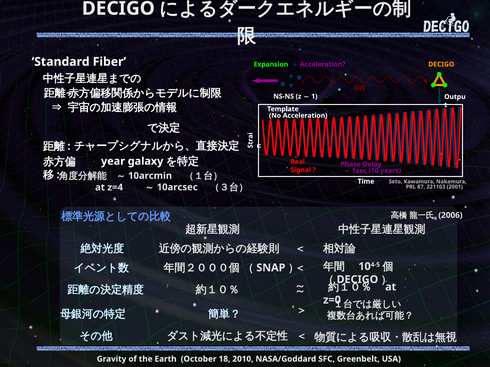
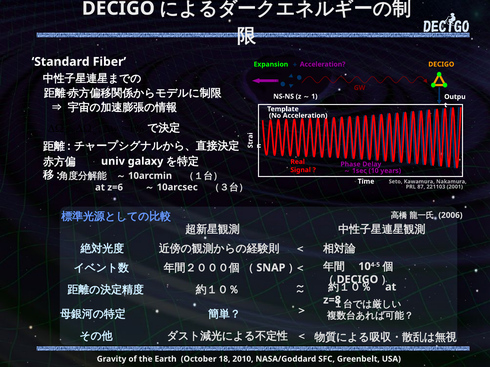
year: year -> univ (113, 161)
z=4: z=4 -> z=6 (115, 188)
z=0: z=0 -> z=8 (332, 300)
